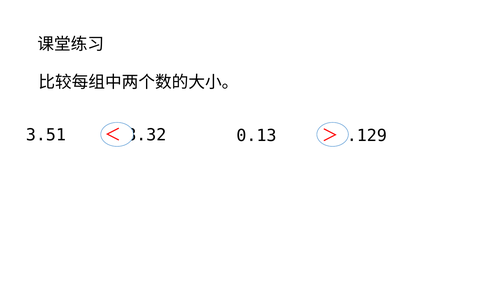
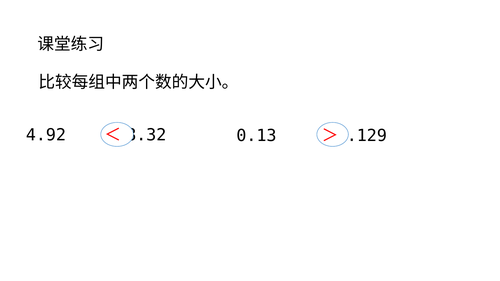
3.51: 3.51 -> 4.92 (46, 135)
